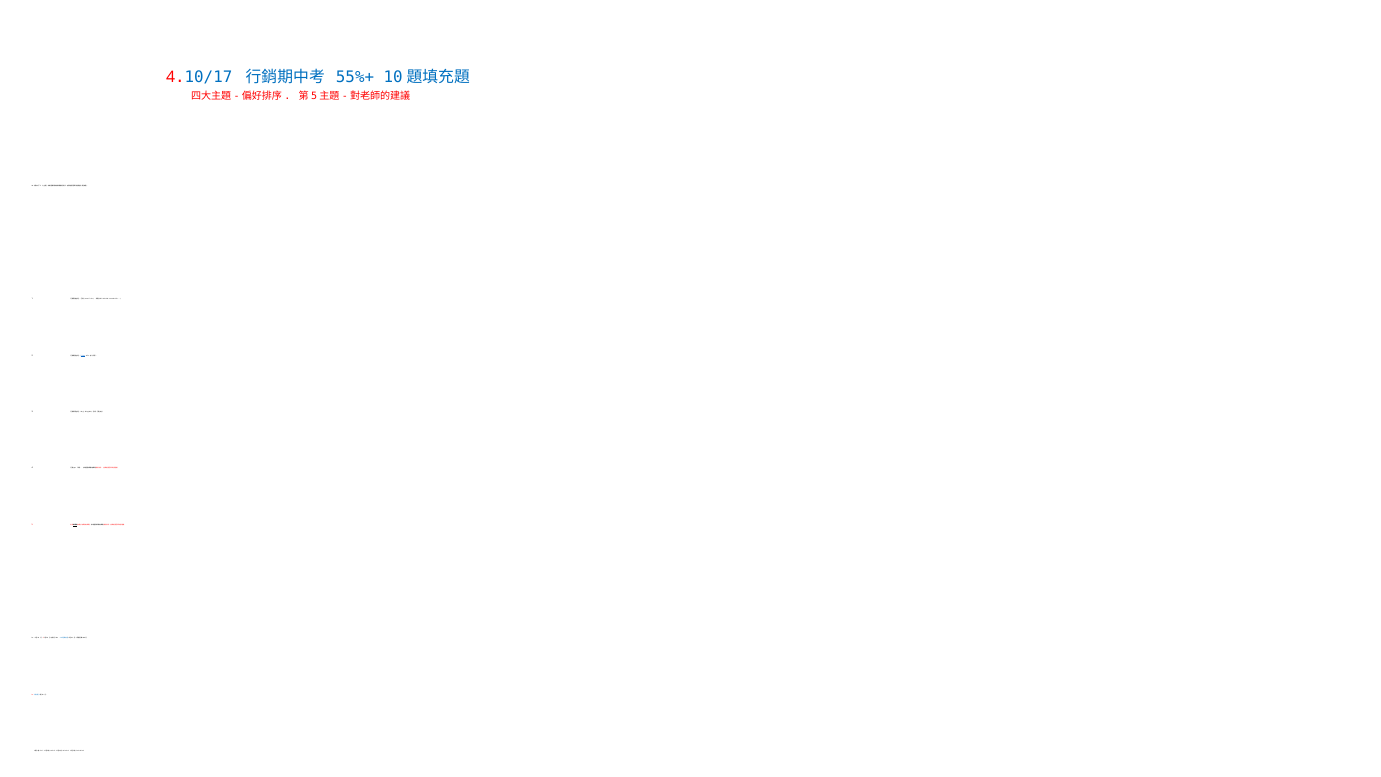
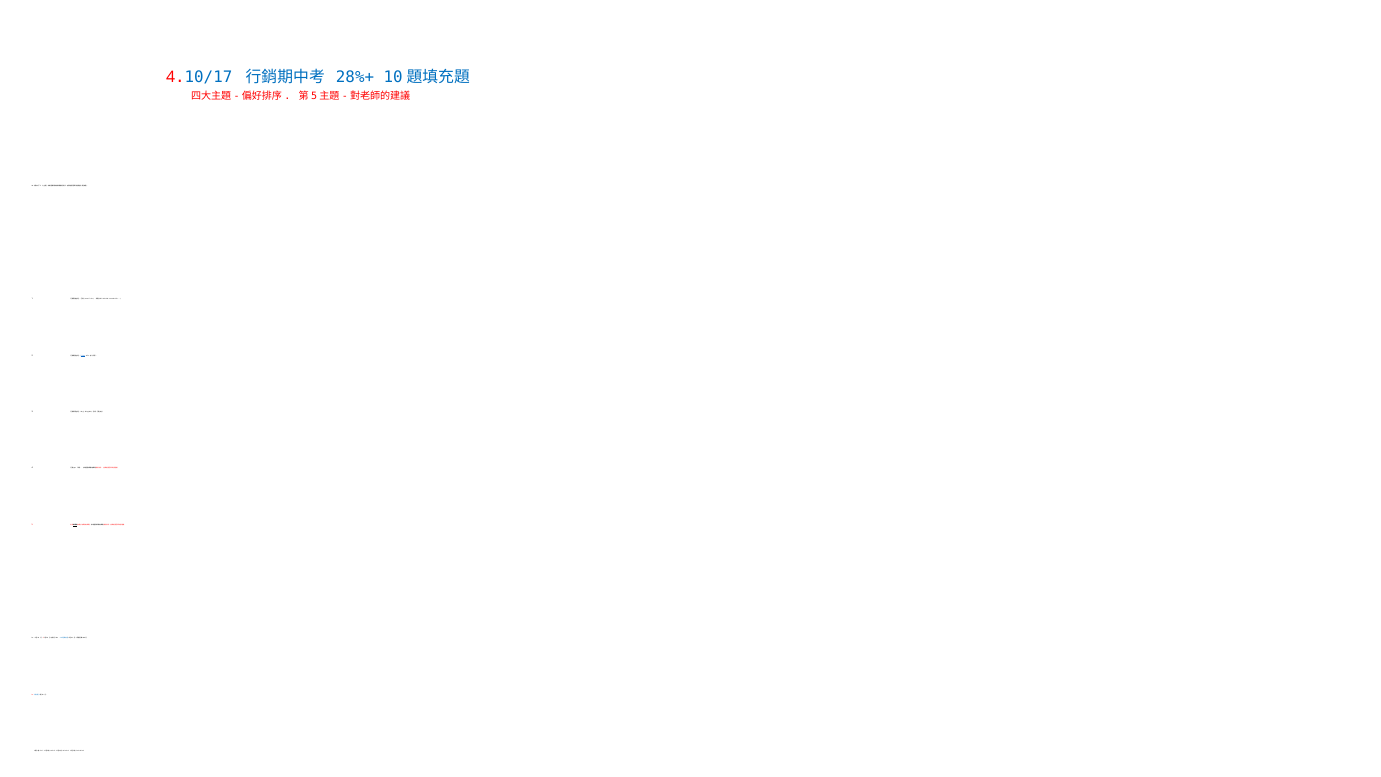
55%+: 55%+ -> 28%+ (355, 78)
